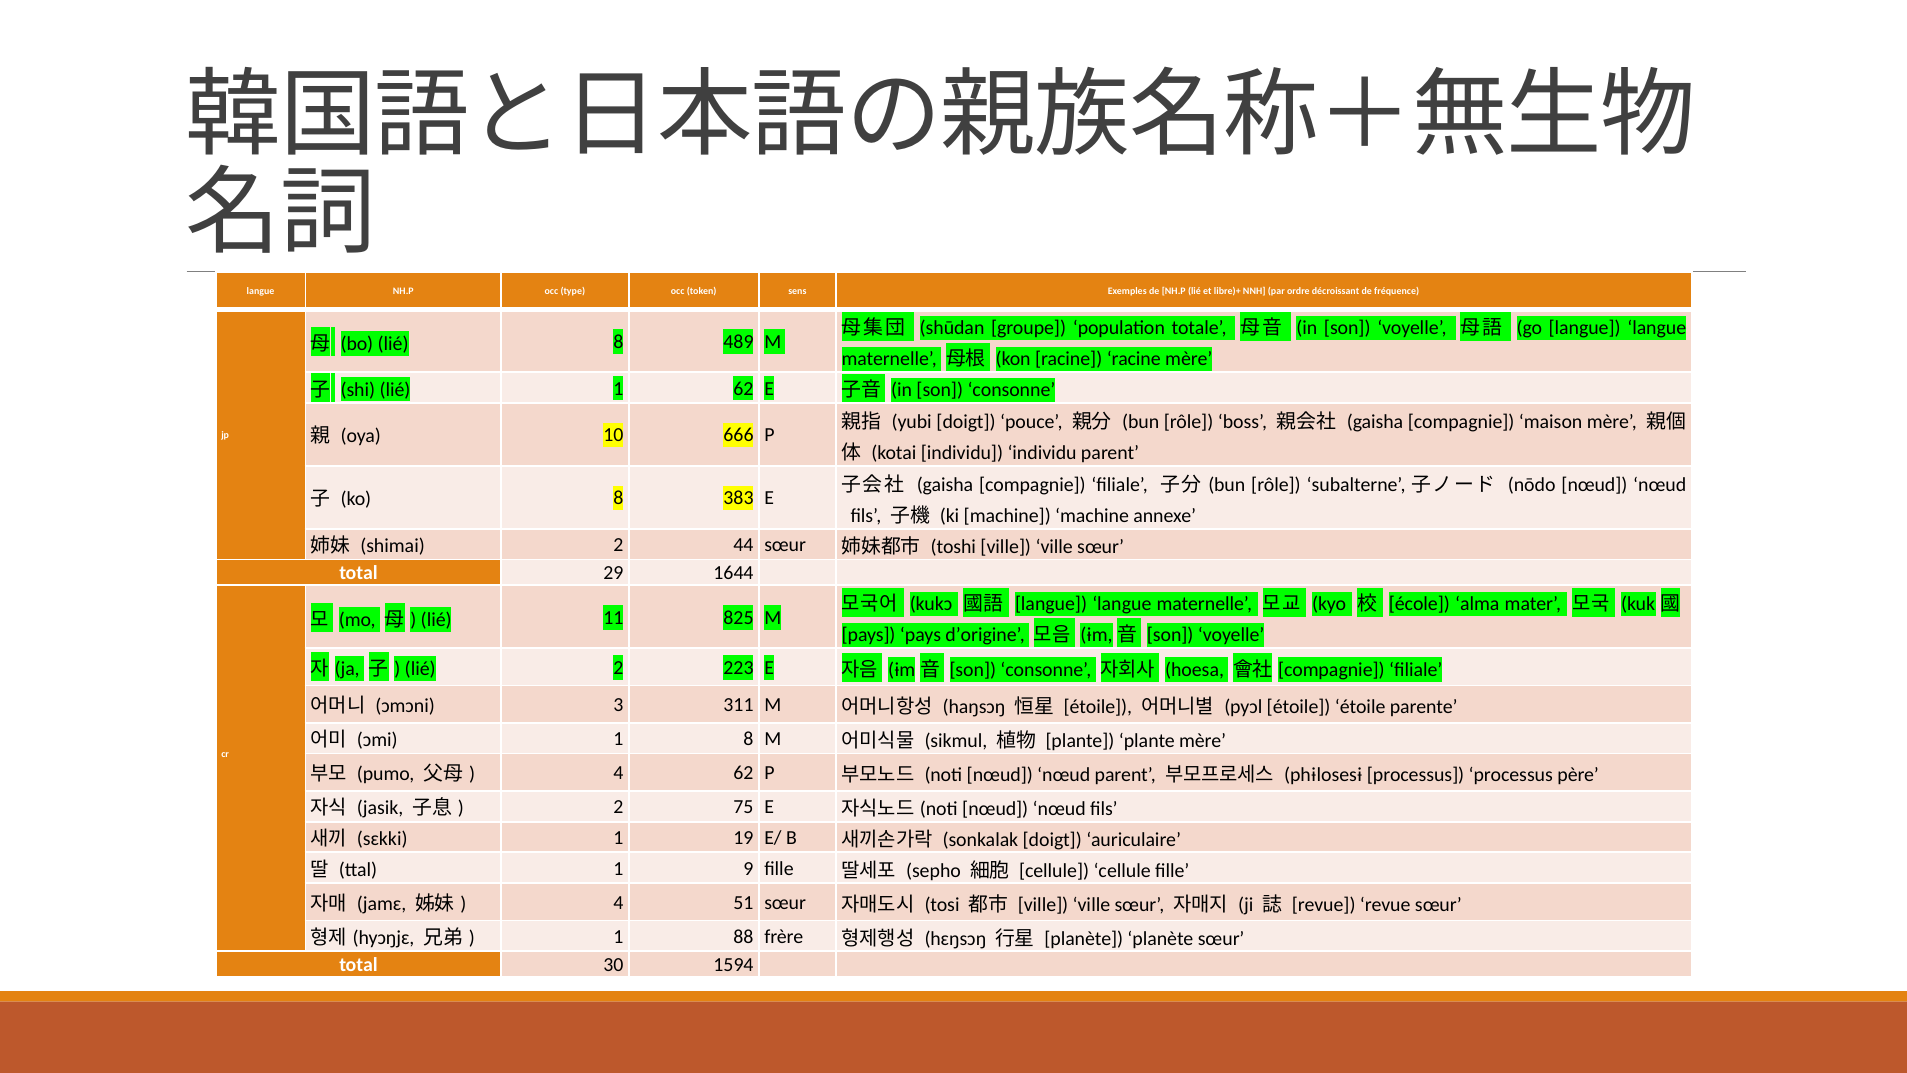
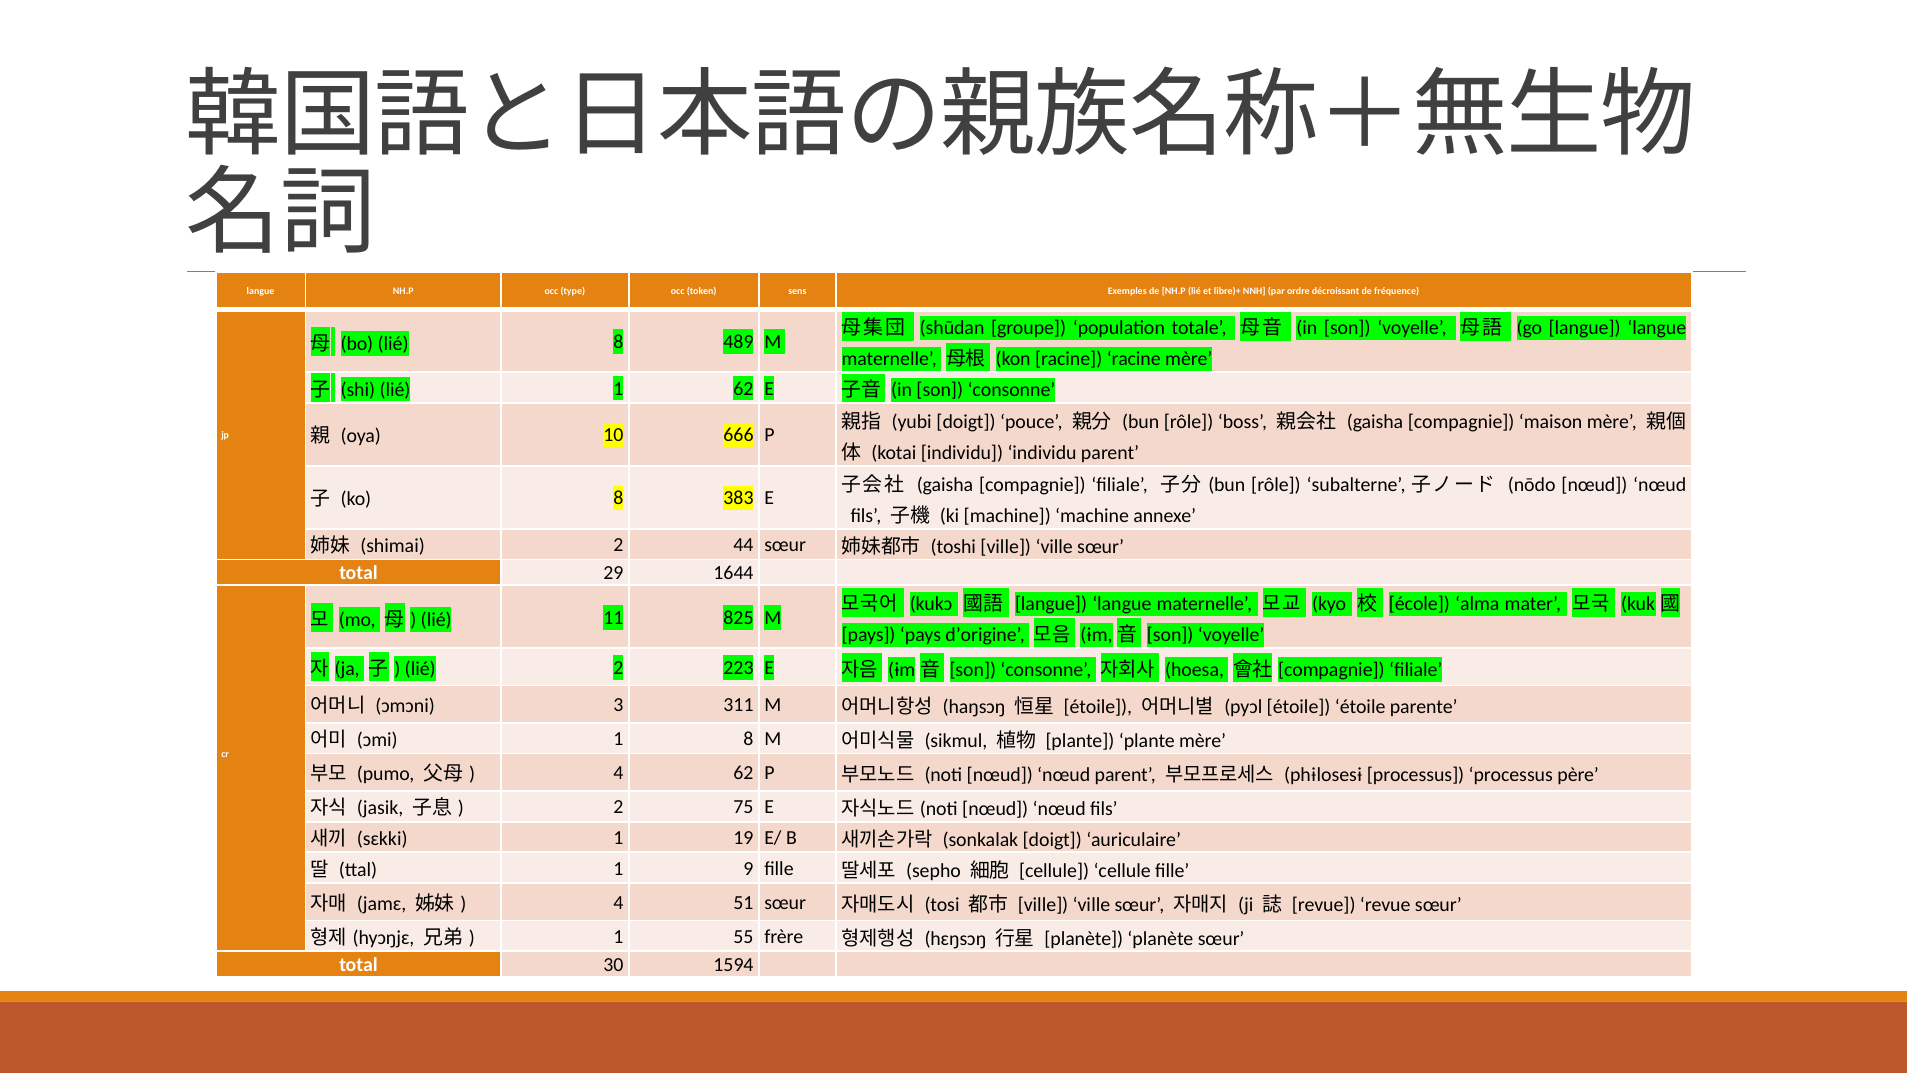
88: 88 -> 55 (743, 936)
